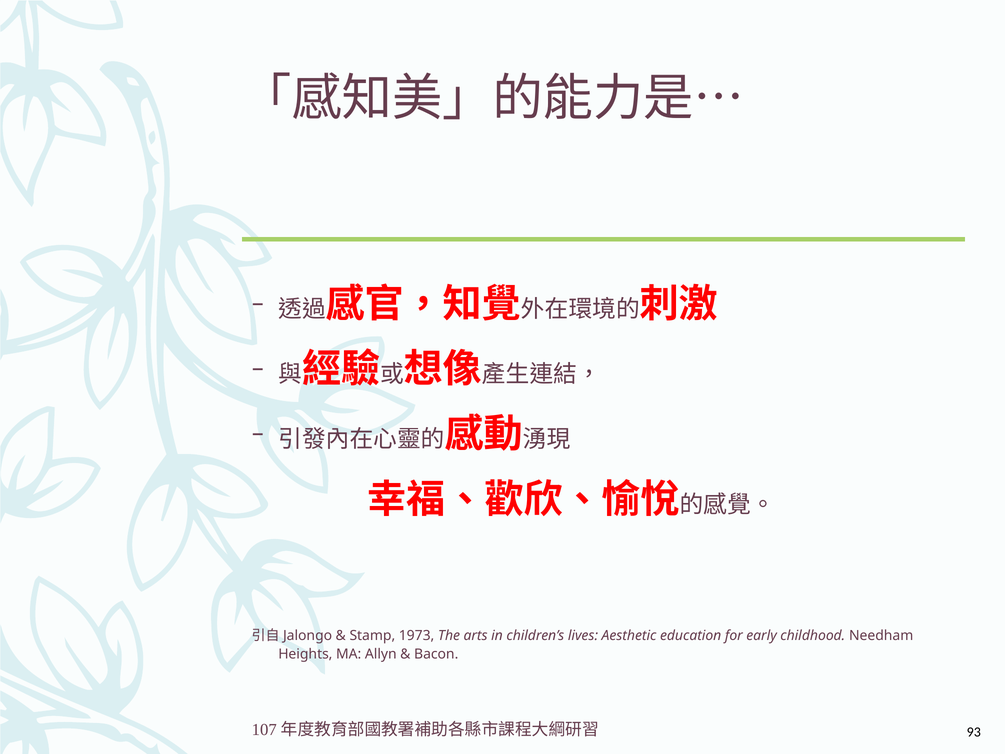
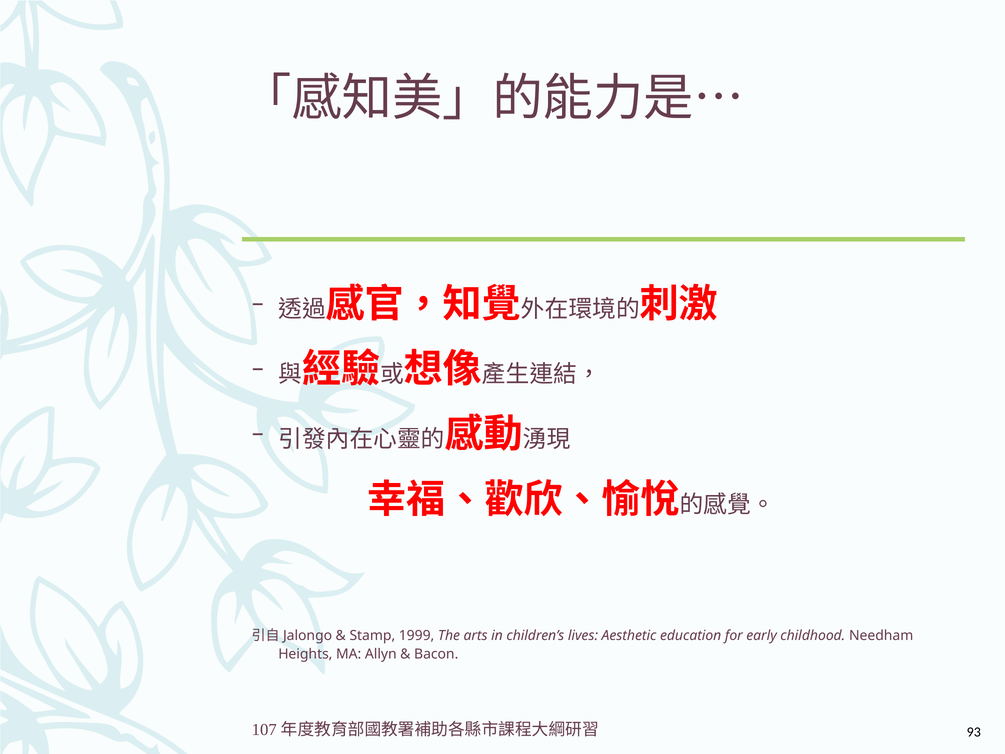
1973: 1973 -> 1999 (417, 635)
